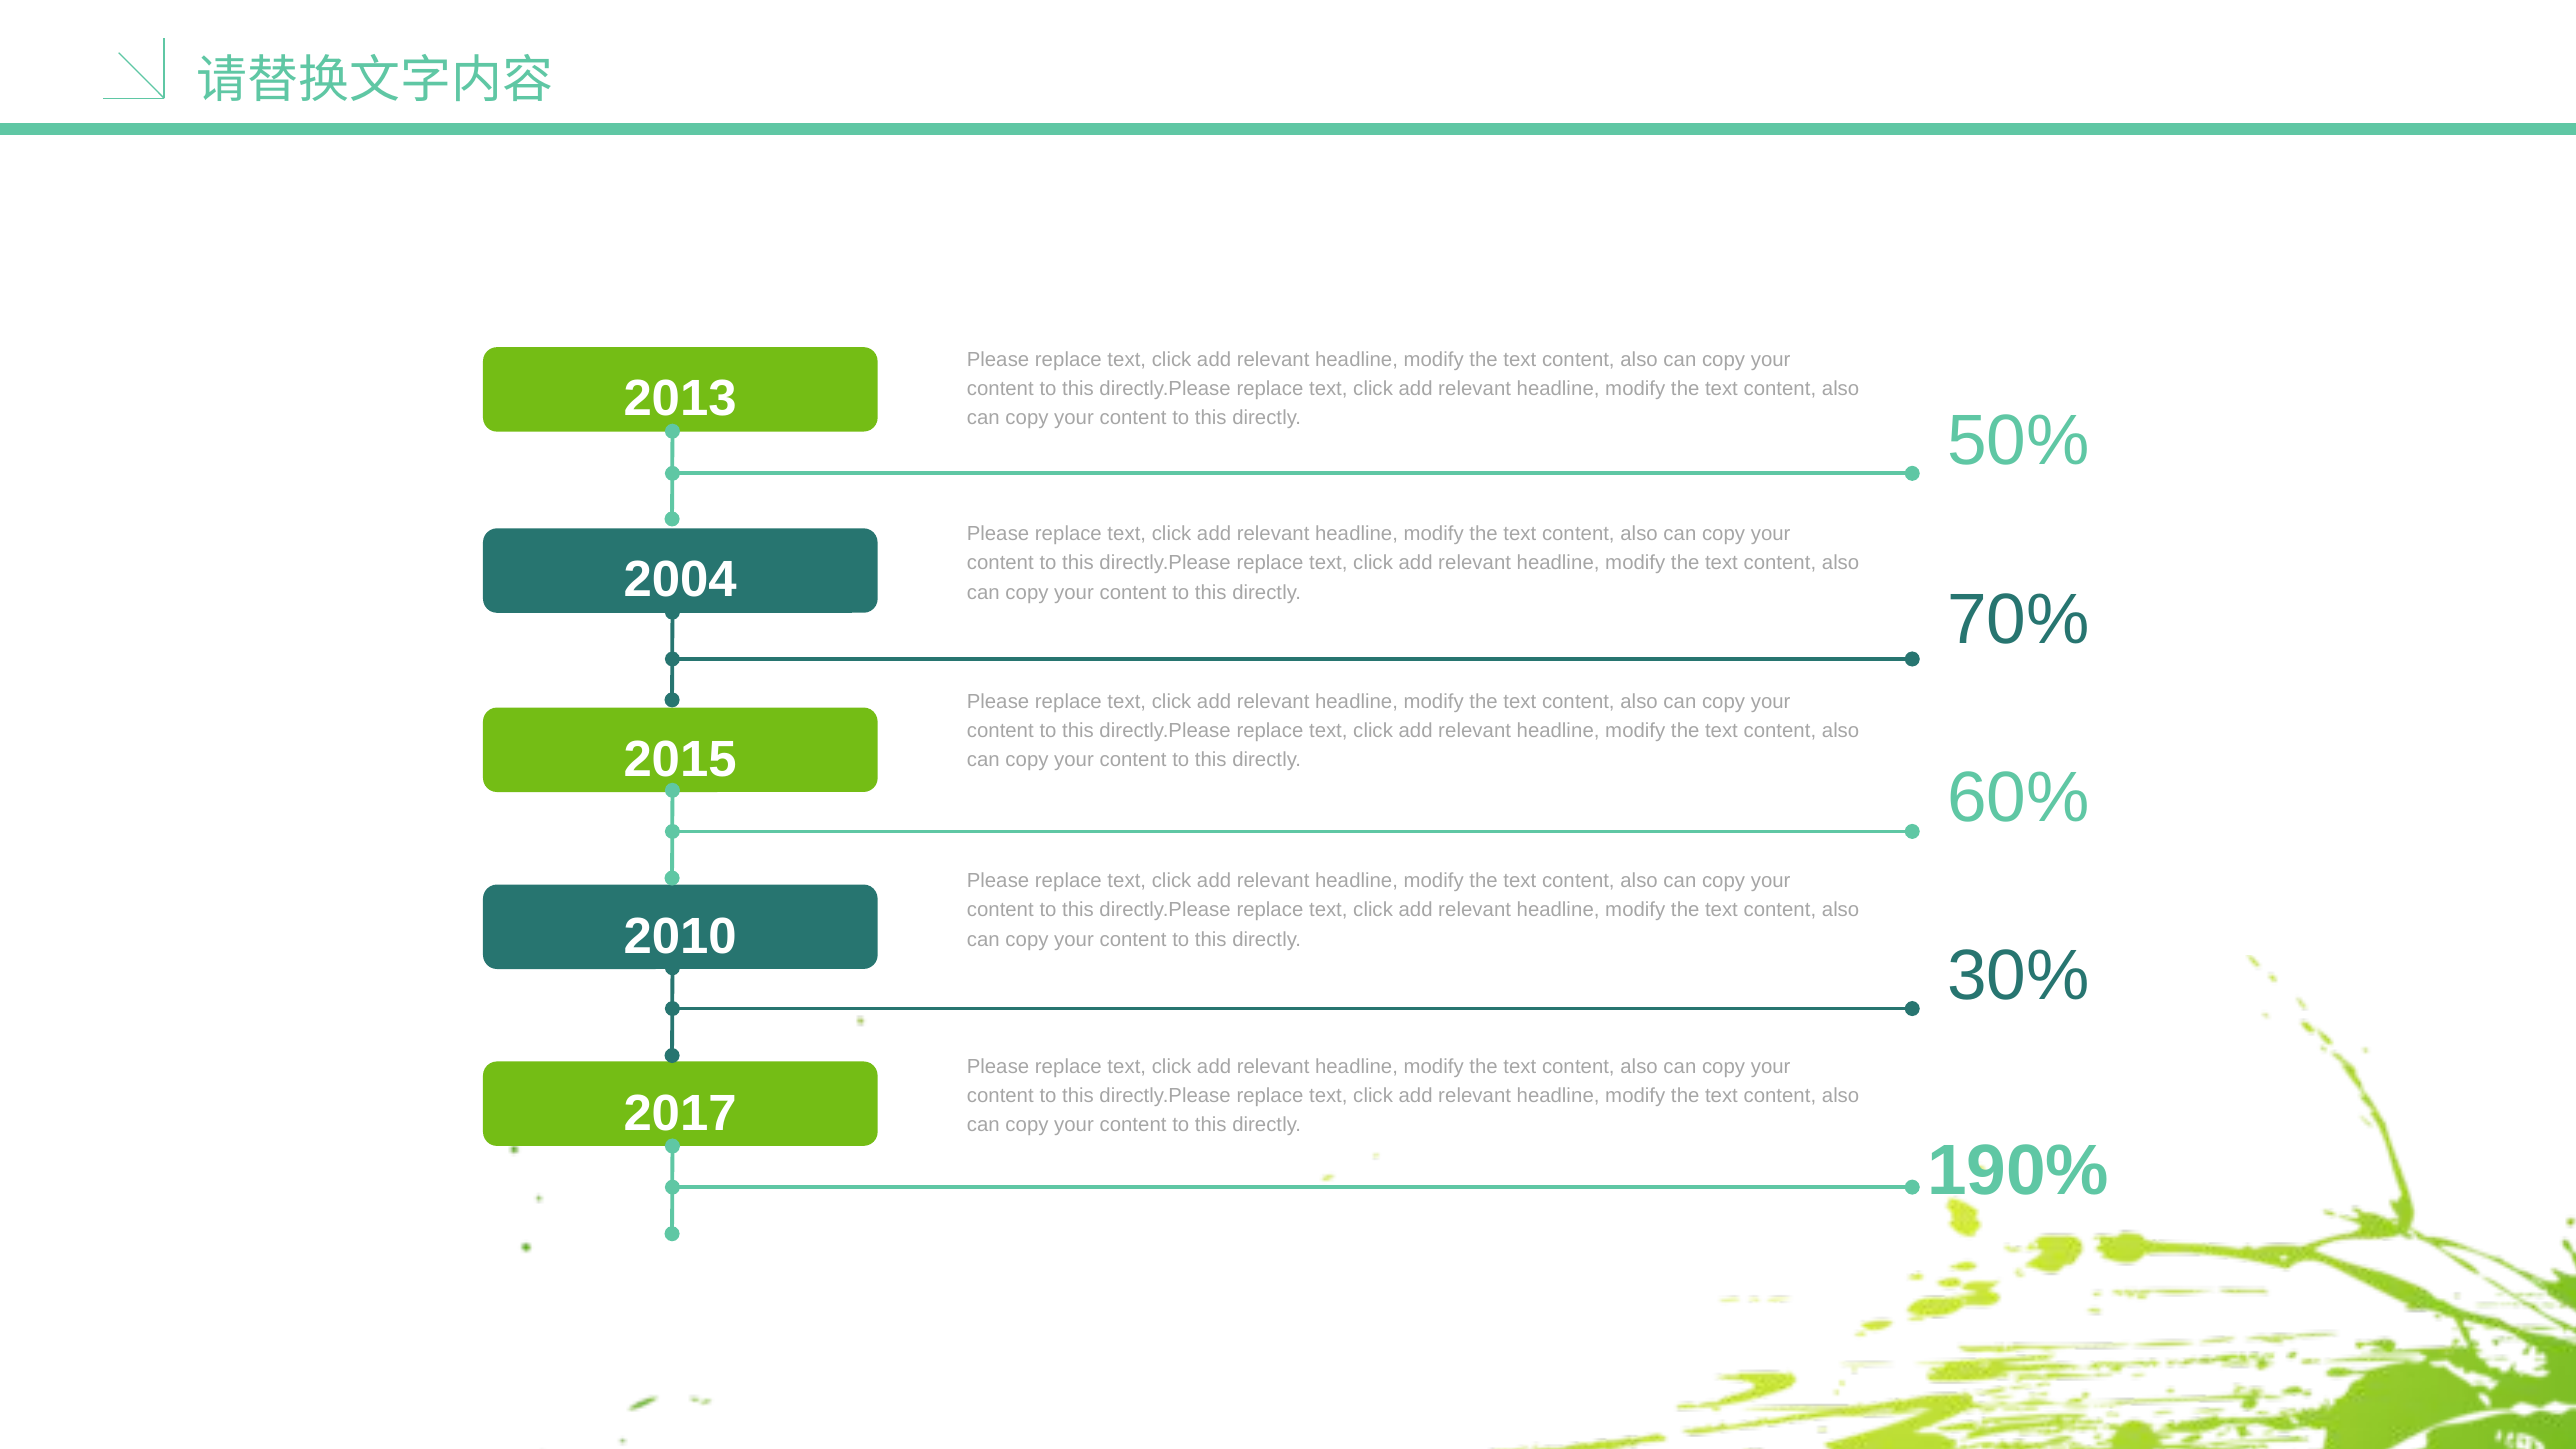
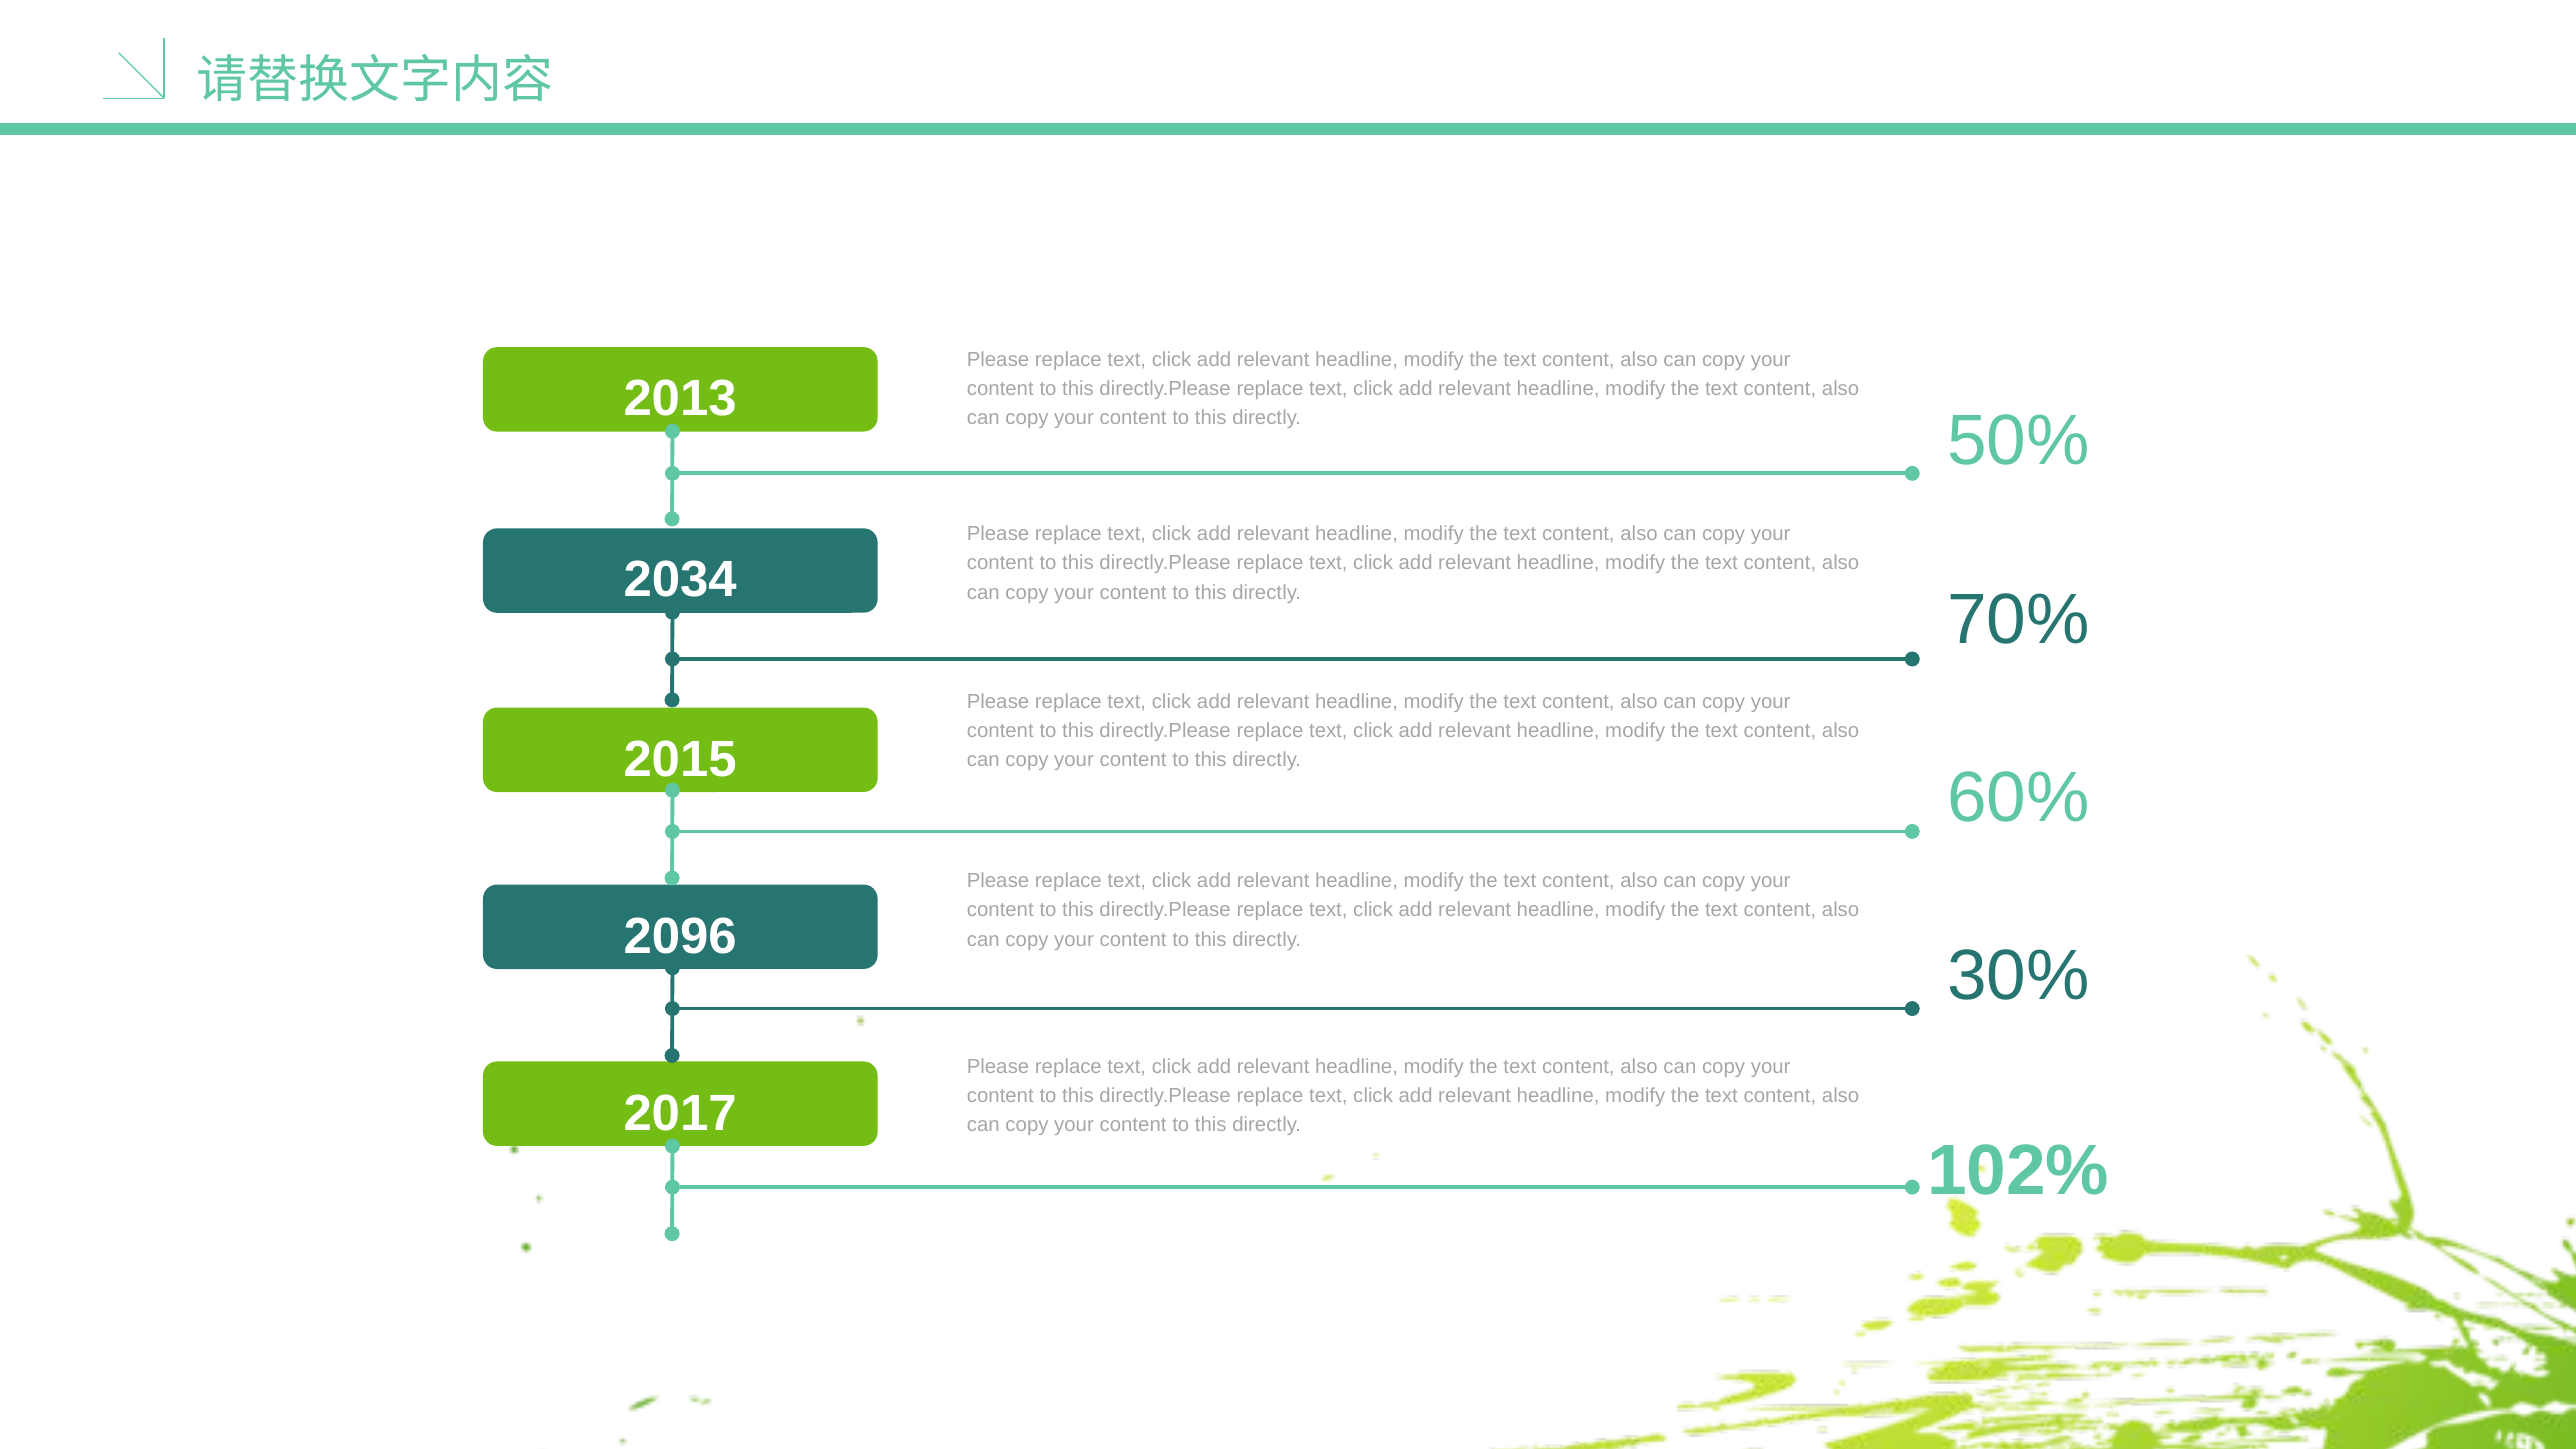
2004: 2004 -> 2034 (680, 580)
2010: 2010 -> 2096 (680, 936)
190%: 190% -> 102% (2018, 1171)
